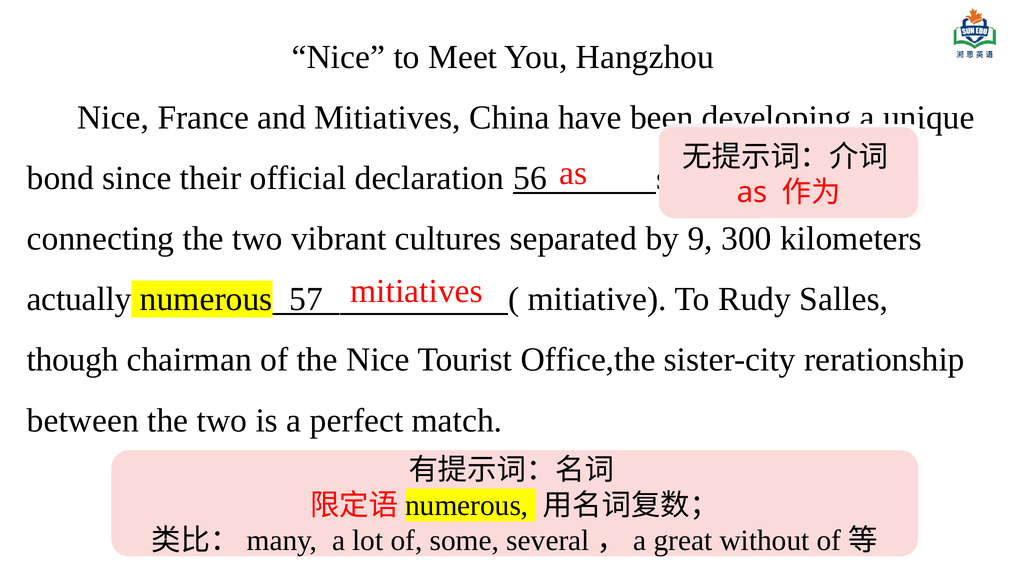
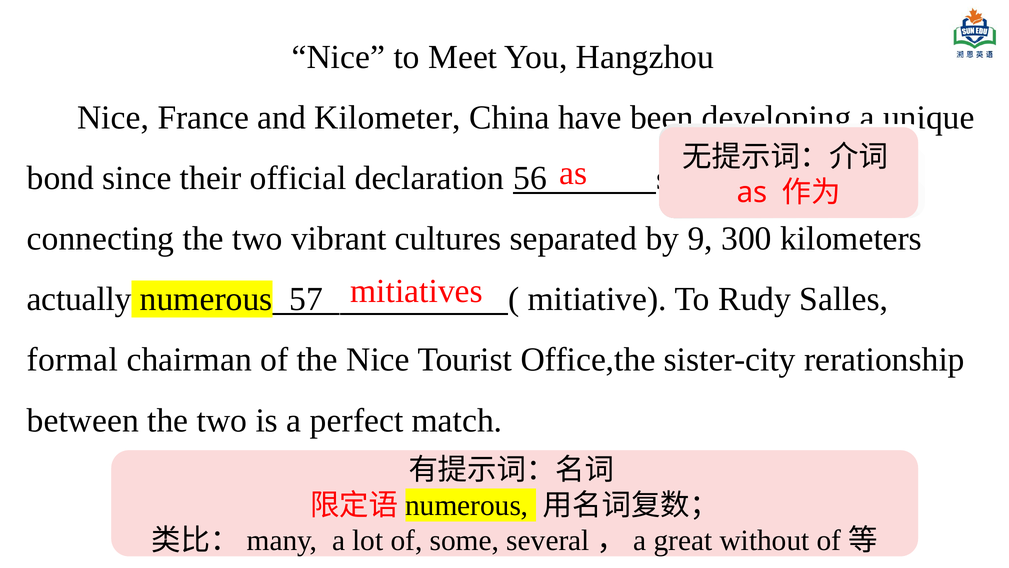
and Mitiatives: Mitiatives -> Kilometer (388, 117)
though: though -> formal (72, 360)
